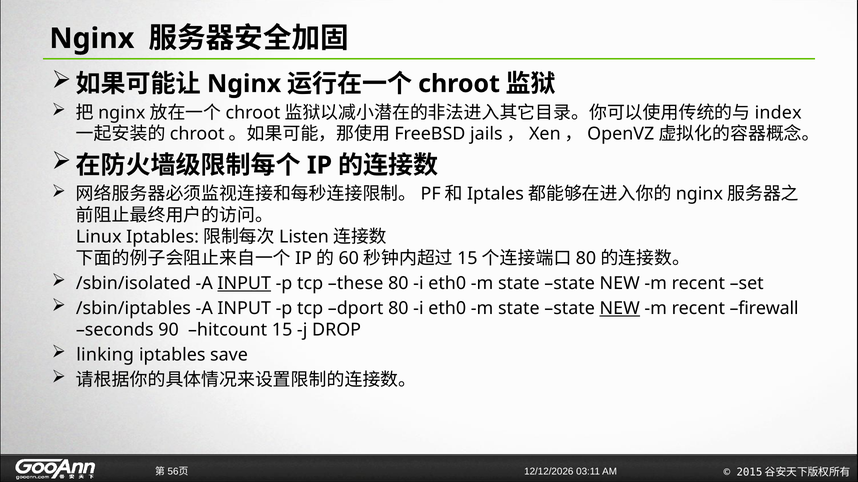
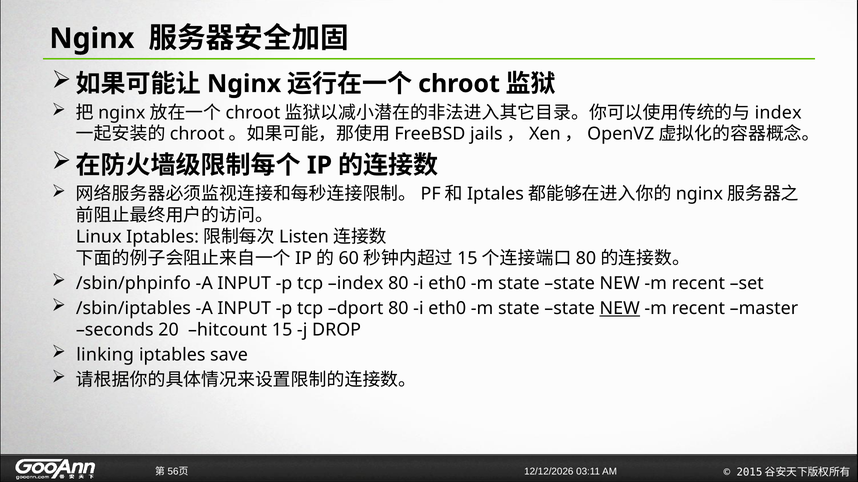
/sbin/isolated: /sbin/isolated -> /sbin/phpinfo (133, 284)
INPUT underline: present -> none (244, 284)
tcp these: these -> index (356, 284)
firewall: firewall -> master (764, 309)
90: 90 -> 20 (169, 330)
